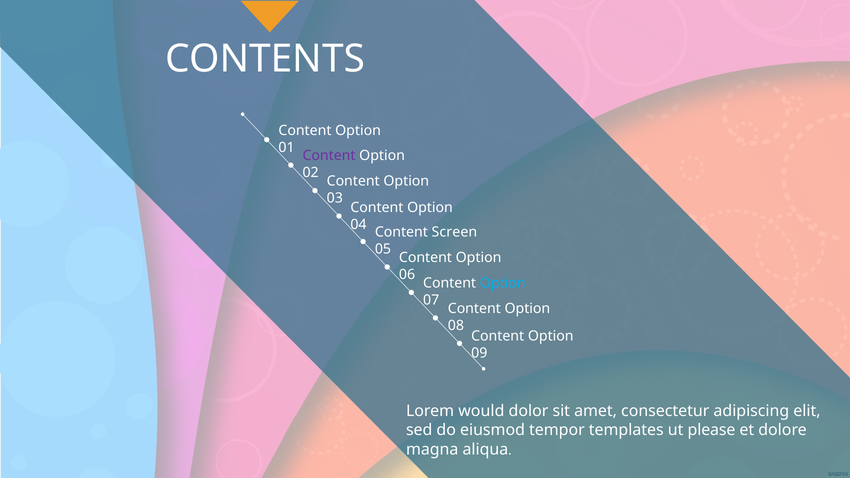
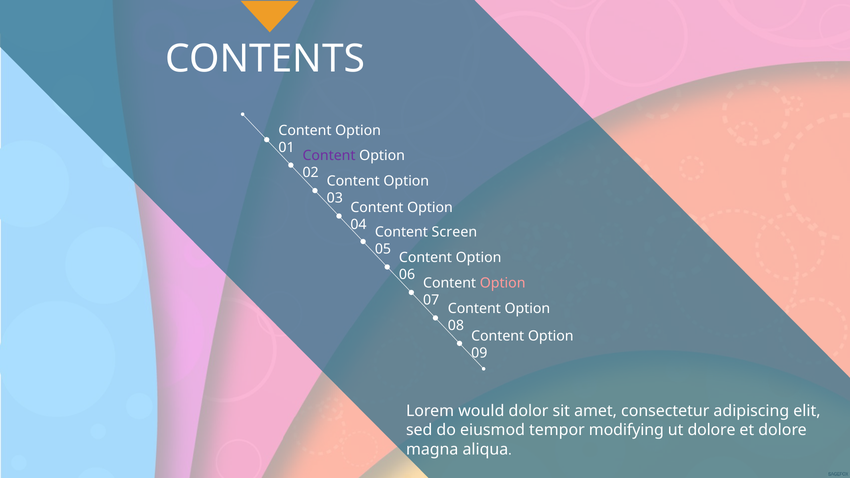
Option colour: light blue -> pink (503, 283)
templates: templates -> modifying (626, 430)
ut please: please -> dolore (712, 430)
